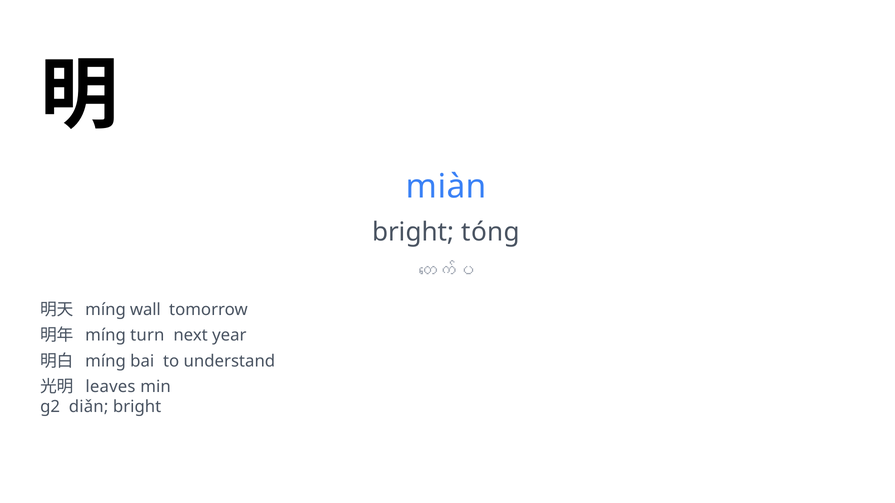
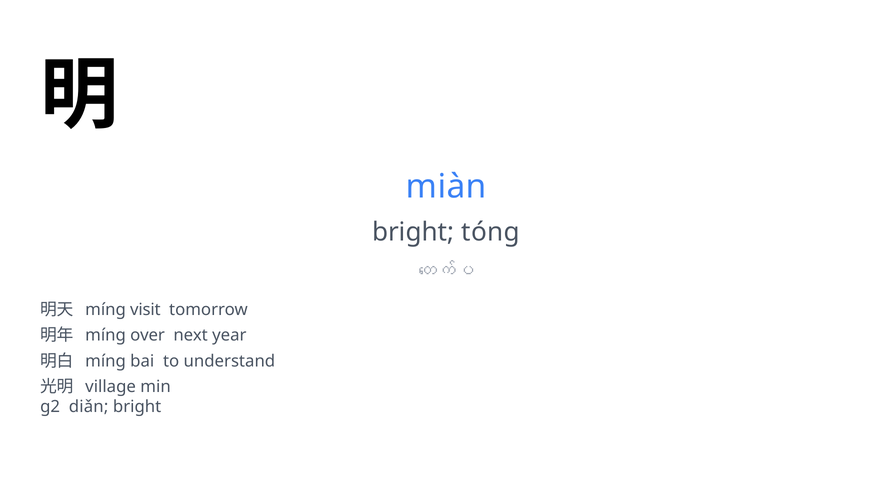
wall: wall -> visit (145, 310)
turn: turn -> over (148, 336)
leaves: leaves -> village (111, 387)
